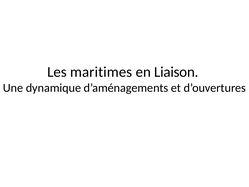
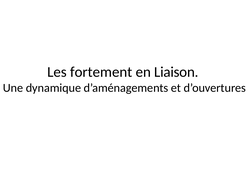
maritimes: maritimes -> fortement (101, 72)
